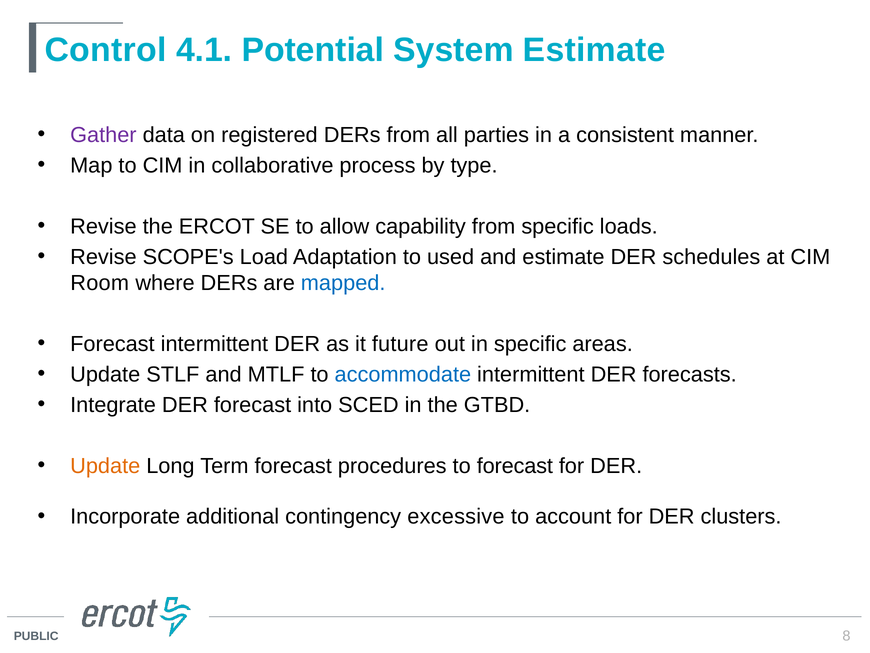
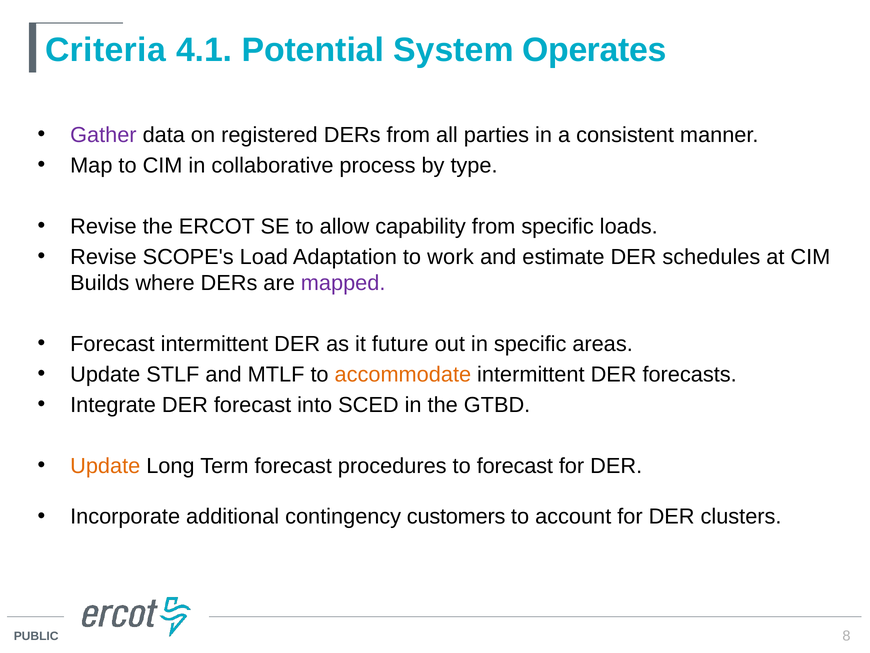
Control: Control -> Criteria (106, 50)
System Estimate: Estimate -> Operates (594, 50)
used: used -> work (450, 257)
Room: Room -> Builds (100, 283)
mapped colour: blue -> purple (343, 283)
accommodate colour: blue -> orange (403, 374)
excessive: excessive -> customers (456, 516)
